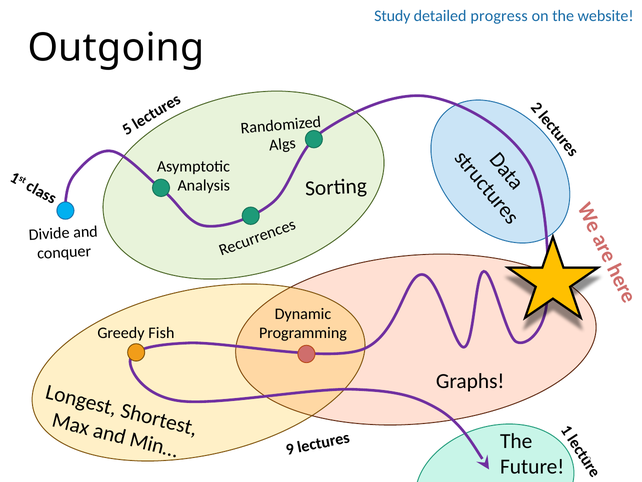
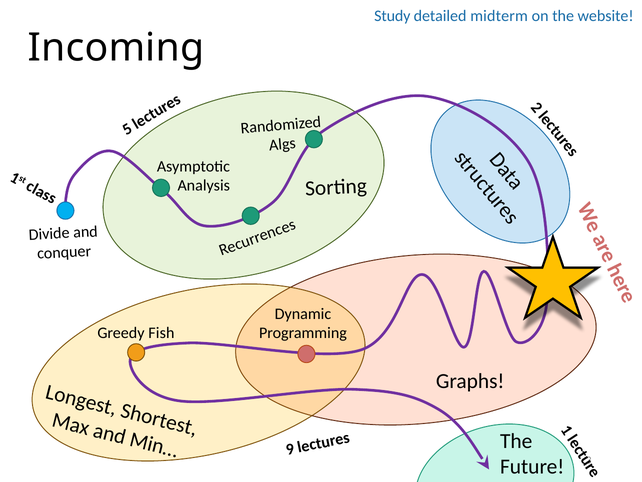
progress: progress -> midterm (499, 16)
Outgoing: Outgoing -> Incoming (116, 48)
